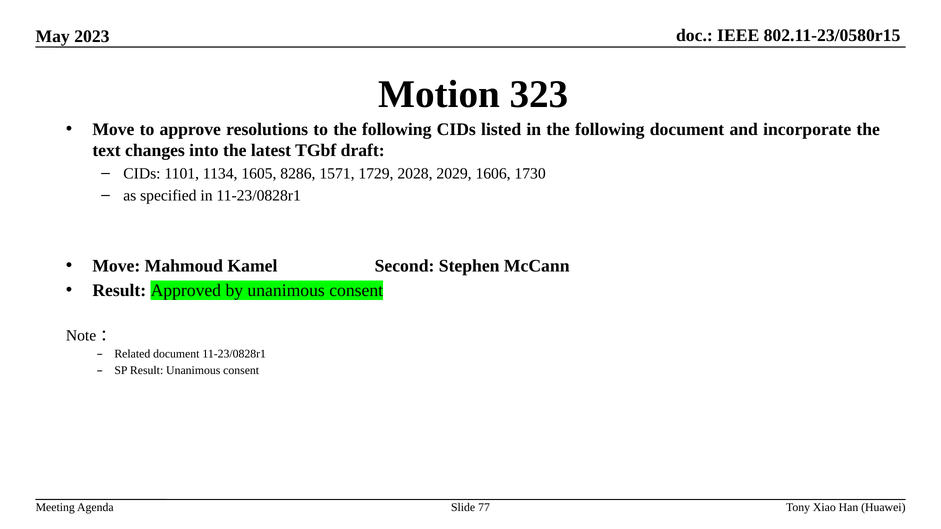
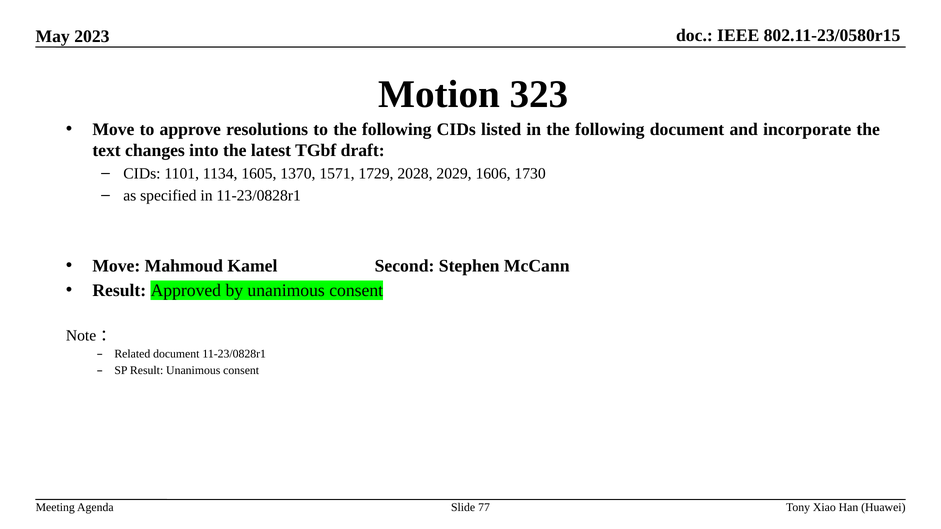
8286: 8286 -> 1370 (298, 174)
